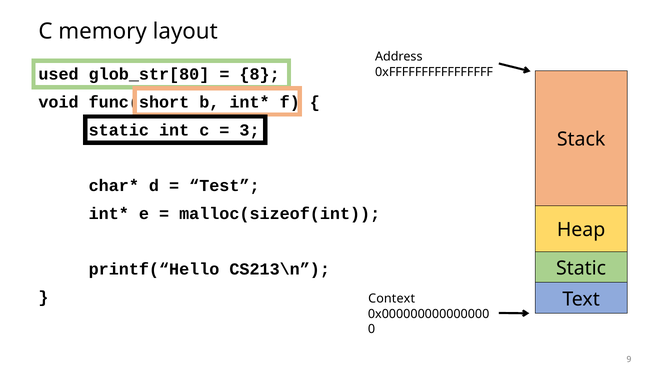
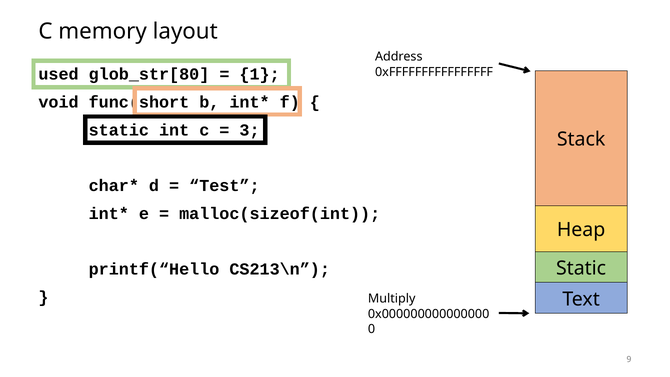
8: 8 -> 1 (260, 74)
Context: Context -> Multiply (392, 299)
